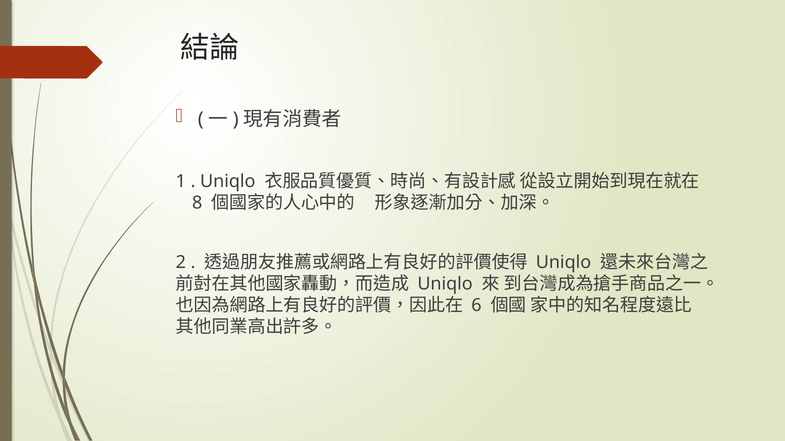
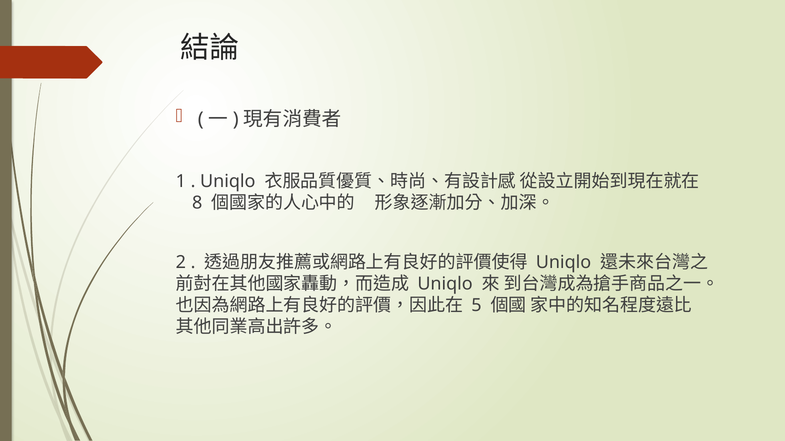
6: 6 -> 5 (476, 306)
